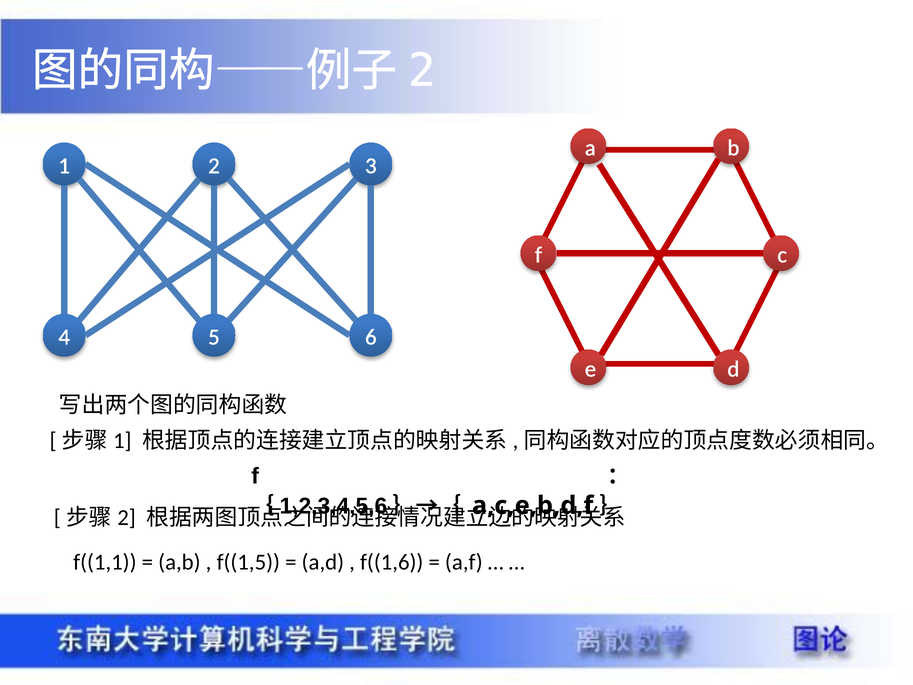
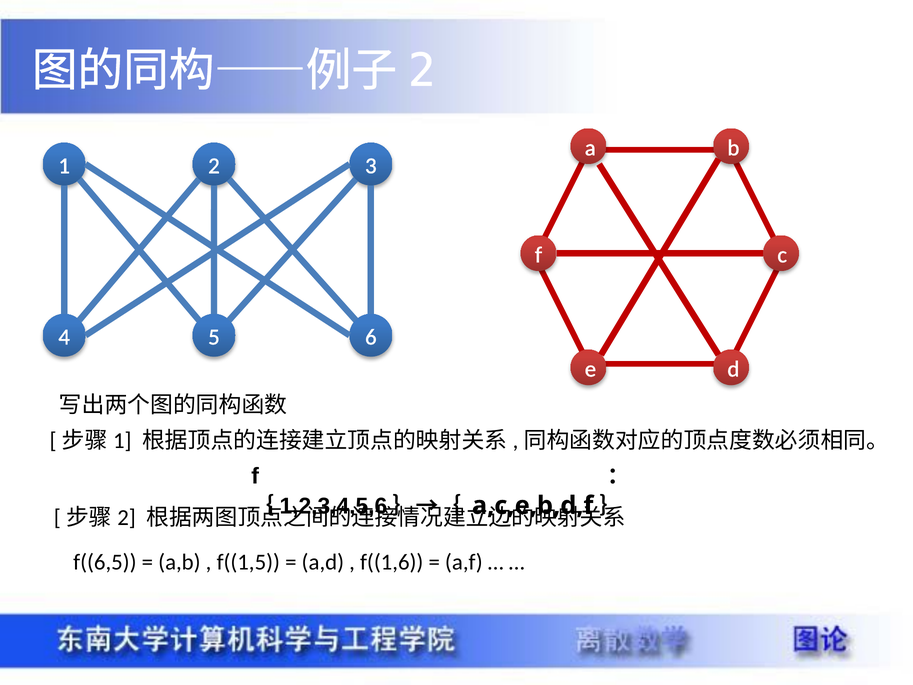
f((1,1: f((1,1 -> f((6,5 (105, 562)
